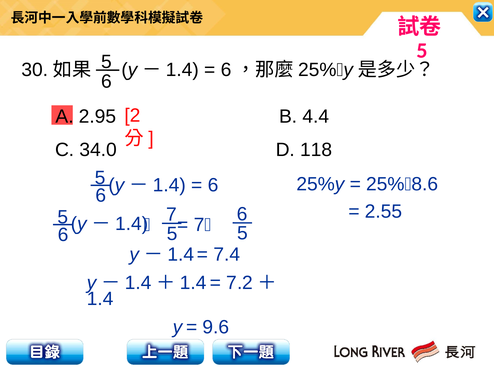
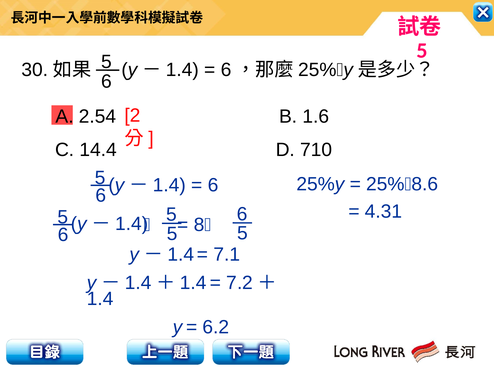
2.95: 2.95 -> 2.54 (98, 117)
4.4: 4.4 -> 1.6 (316, 117)
34.0: 34.0 -> 14.4 (98, 150)
118: 118 -> 710 (316, 150)
2.55: 2.55 -> 4.31 (384, 212)
7: 7 -> 5 (172, 215)
7: 7 -> 8 (199, 225)
7.4: 7.4 -> 7.1 (227, 255)
9.6: 9.6 -> 6.2 (216, 327)
